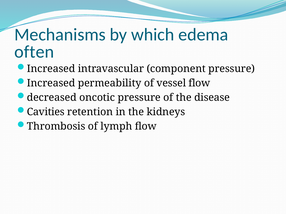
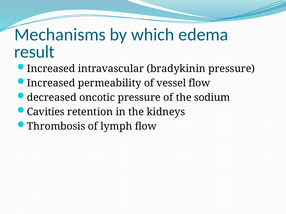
often: often -> result (34, 52)
component: component -> bradykinin (176, 69)
disease: disease -> sodium (212, 98)
